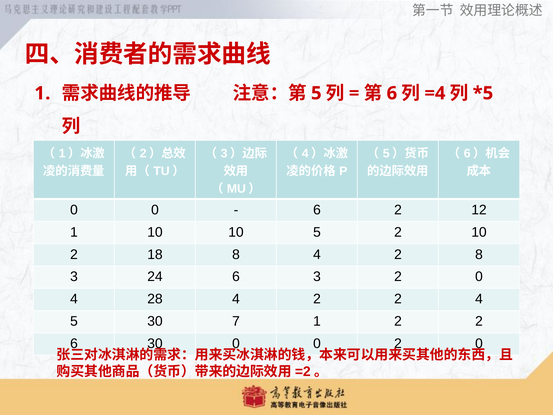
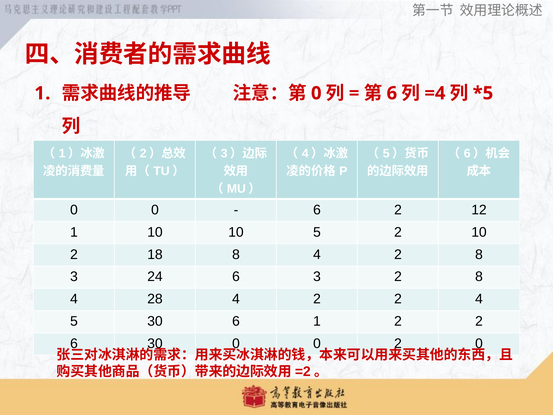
5: 5 -> 0 (316, 93)
3 2 0: 0 -> 8 (479, 277)
30 7: 7 -> 6 (236, 321)
